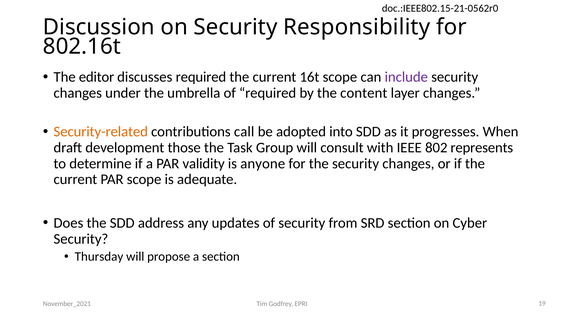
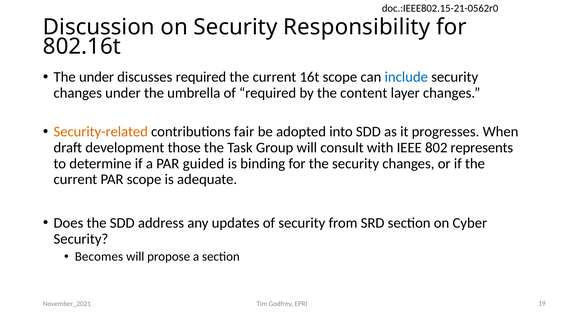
The editor: editor -> under (97, 77)
include colour: purple -> blue (406, 77)
call: call -> fair (244, 131)
validity: validity -> guided (203, 163)
anyone: anyone -> binding (263, 163)
Thursday: Thursday -> Becomes (99, 256)
